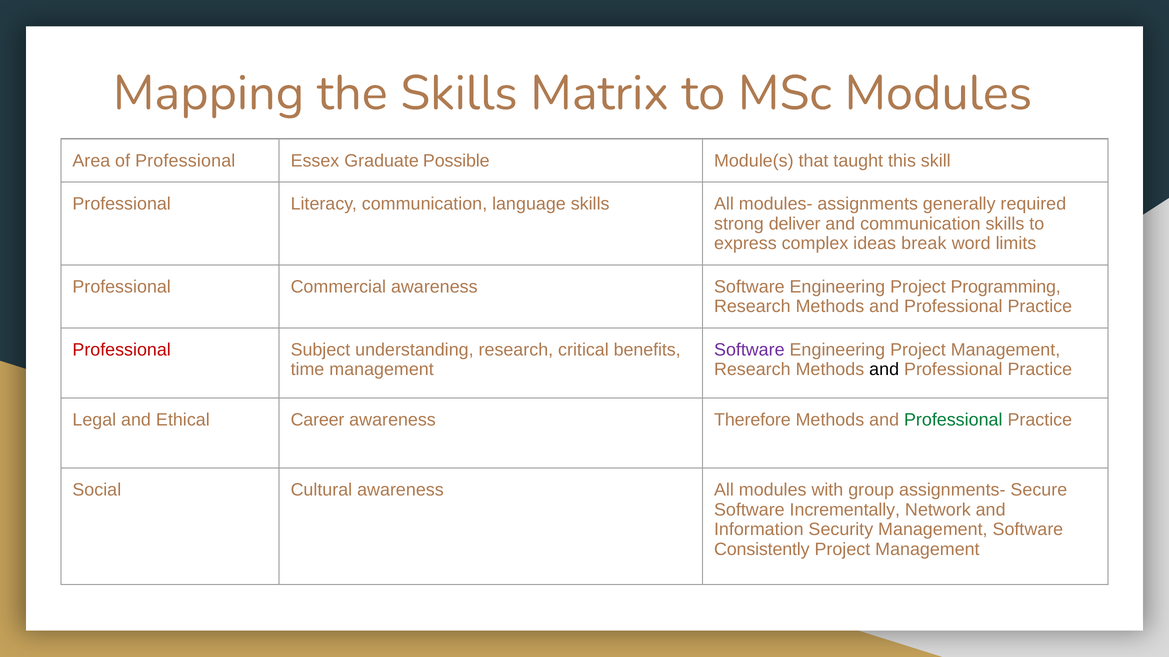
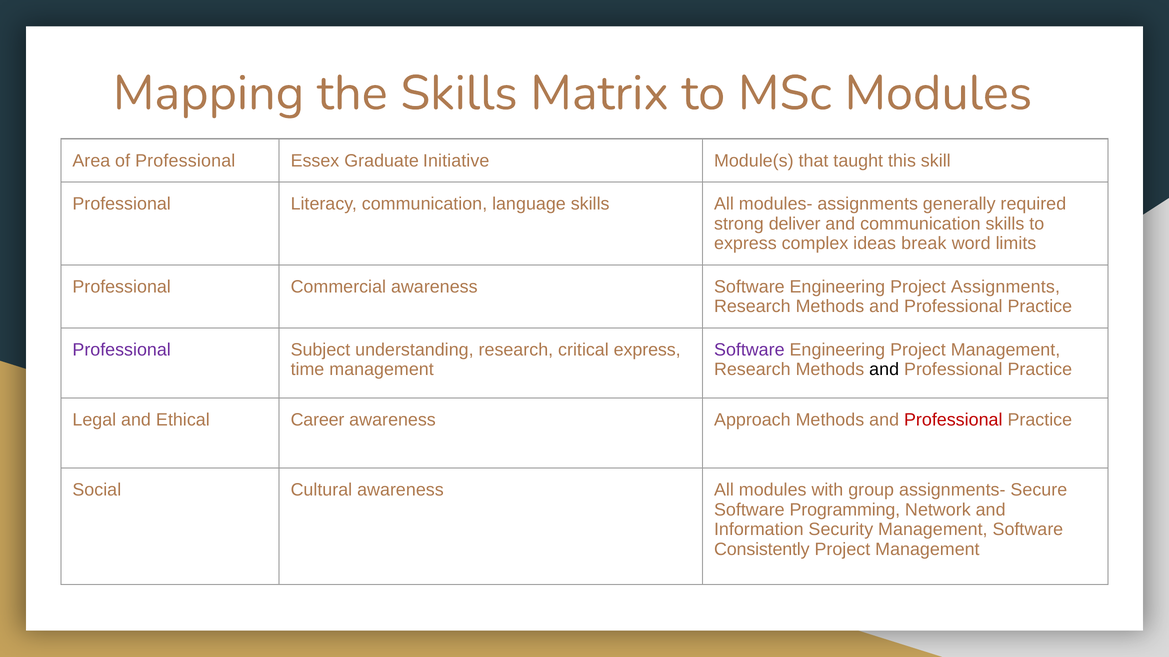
Possible: Possible -> Initiative (456, 161)
Project Programming: Programming -> Assignments (1005, 287)
Professional colour: red -> purple (122, 350)
critical benefits: benefits -> express (647, 350)
Therefore: Therefore -> Approach (752, 420)
Professional colour: green -> red (953, 420)
Incrementally: Incrementally -> Programming (845, 510)
